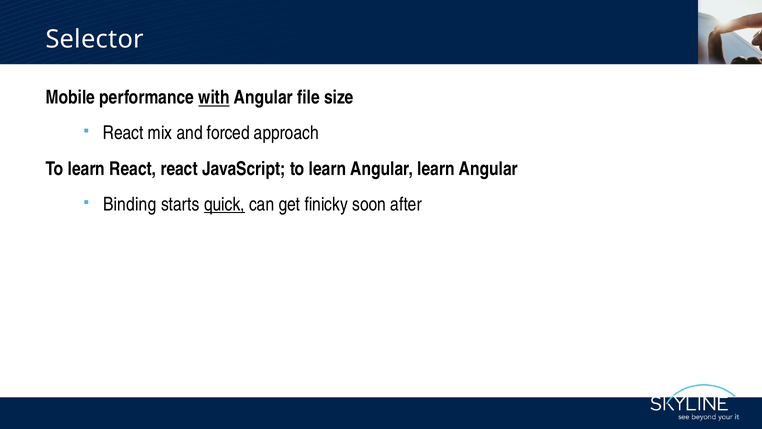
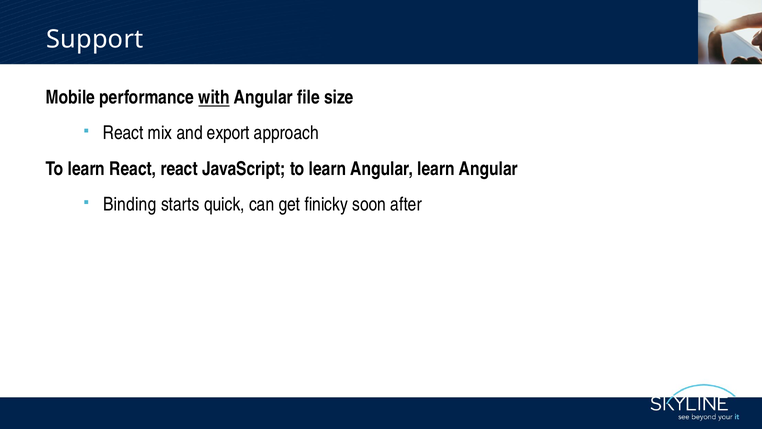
Selector: Selector -> Support (95, 39)
forced: forced -> export (228, 133)
quick underline: present -> none (224, 204)
